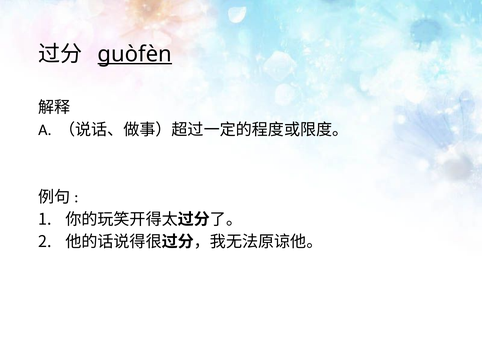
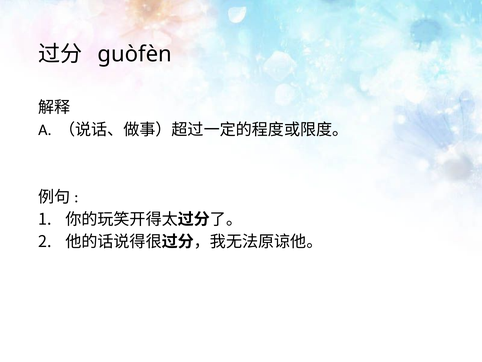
guòfèn underline: present -> none (135, 54)
